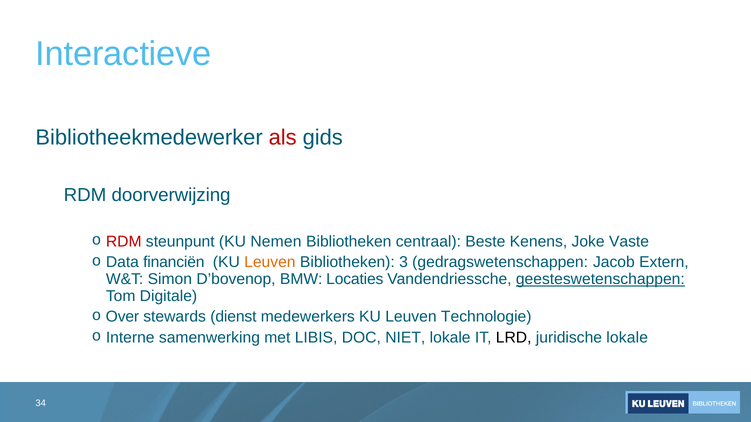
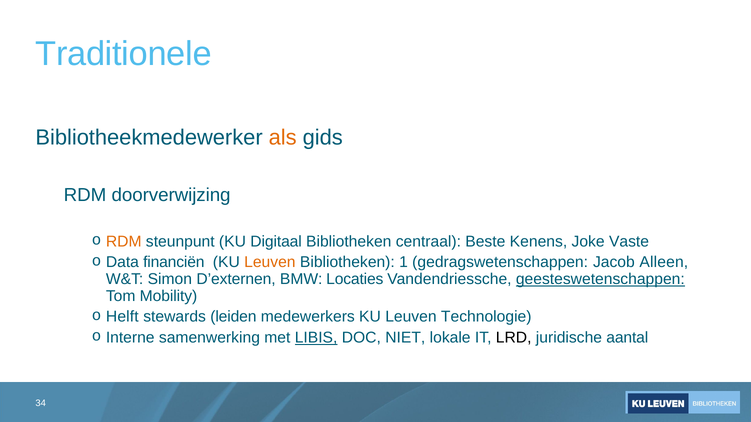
Interactieve: Interactieve -> Traditionele (124, 54)
als colour: red -> orange (283, 138)
RDM colour: red -> orange (124, 242)
Nemen: Nemen -> Digitaal (276, 242)
3: 3 -> 1 (404, 263)
Extern: Extern -> Alleen (664, 263)
D’bovenop: D’bovenop -> D’externen (236, 279)
Digitale: Digitale -> Mobility (169, 296)
Over: Over -> Helft (122, 317)
dienst: dienst -> leiden (233, 317)
LIBIS underline: none -> present (316, 338)
juridische lokale: lokale -> aantal (627, 338)
